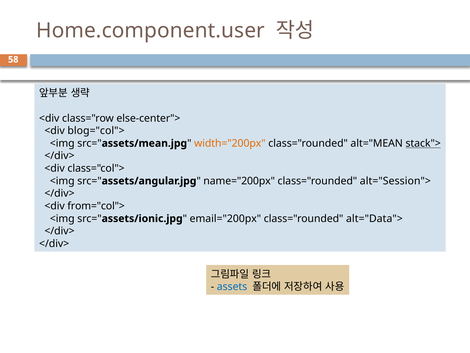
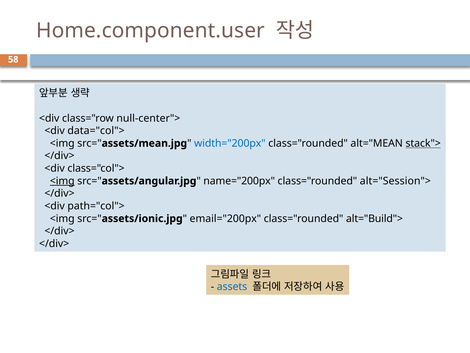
else-center">: else-center"> -> null-center"> (148, 118)
blog="col">: blog="col"> -> data="col"> (96, 131)
width="200px colour: orange -> blue (230, 143)
<img underline: none -> present (62, 181)
from="col">: from="col"> -> path="col"> (96, 206)
alt="Data">: alt="Data"> -> alt="Build"> (374, 218)
